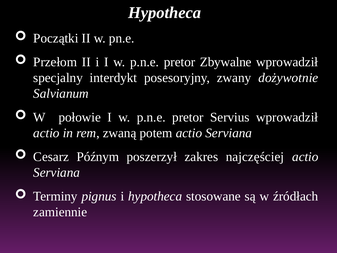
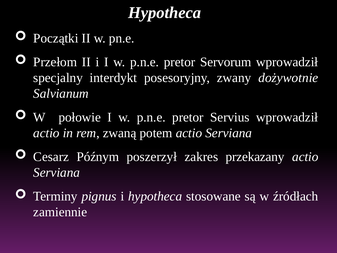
Zbywalne: Zbywalne -> Servorum (226, 62)
najczęściej: najczęściej -> przekazany (255, 157)
